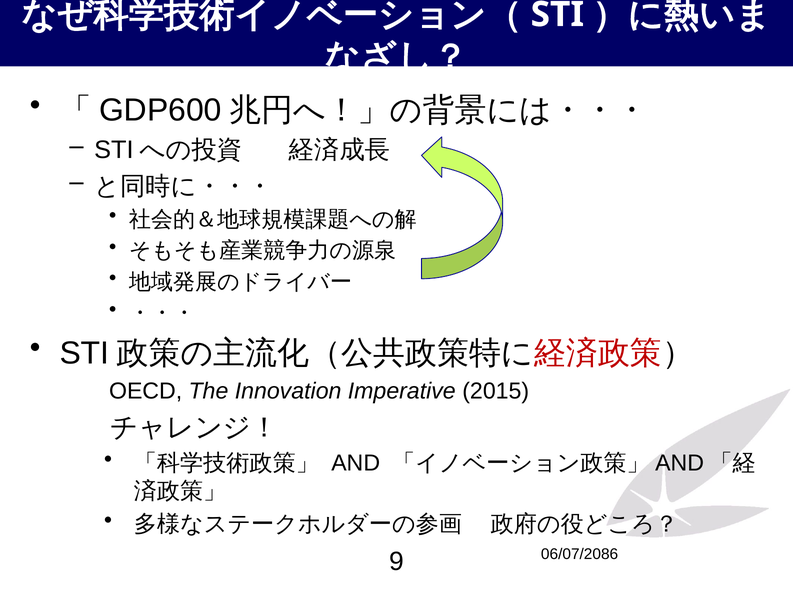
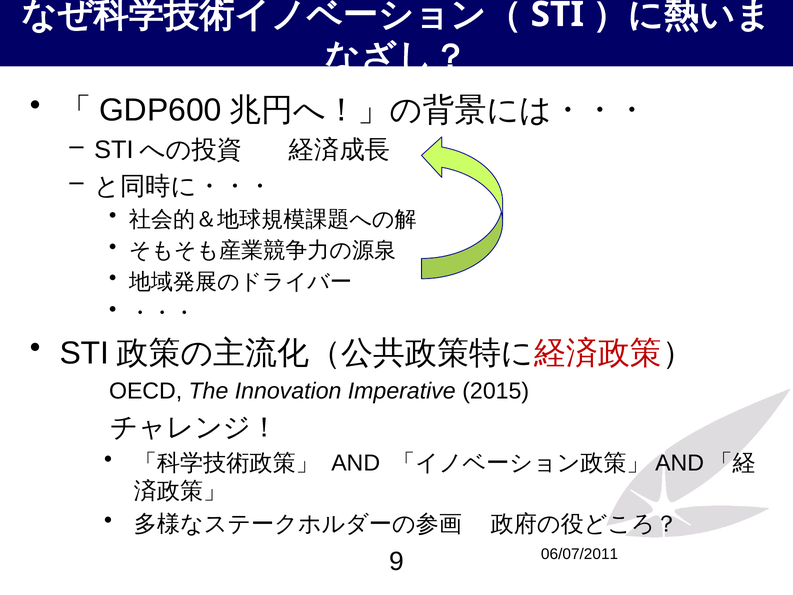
06/07/2086: 06/07/2086 -> 06/07/2011 (580, 554)
